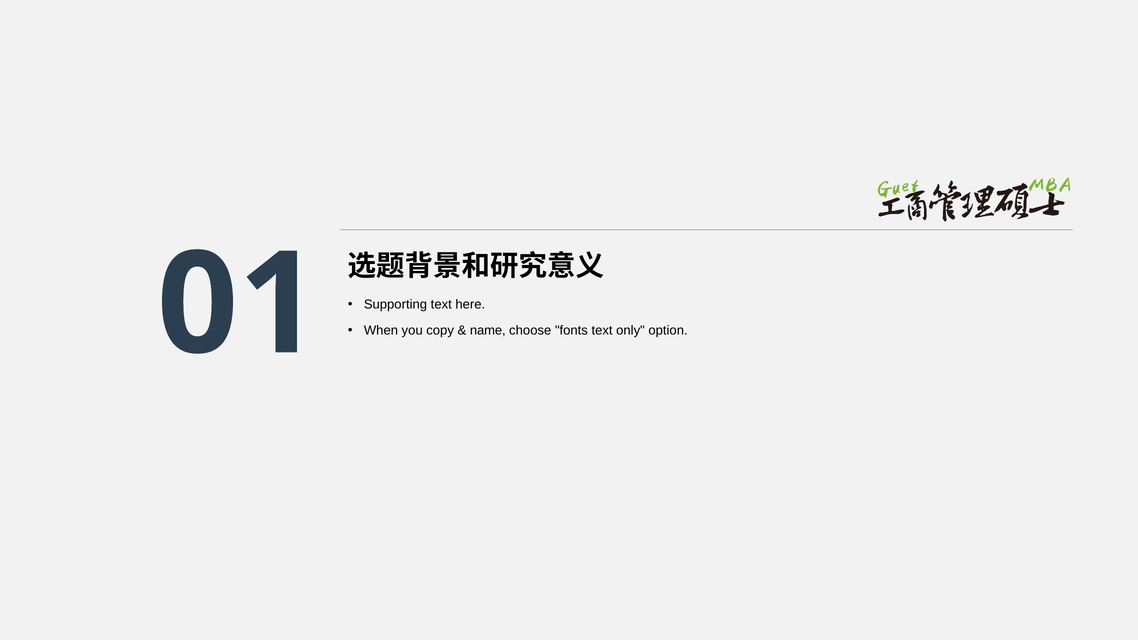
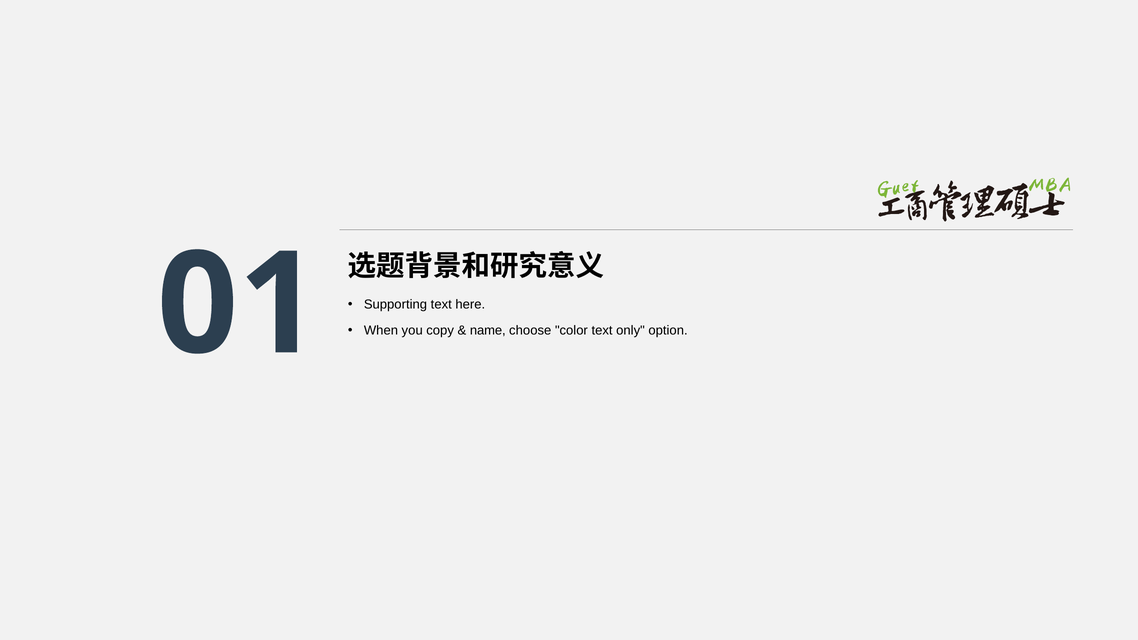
fonts: fonts -> color (571, 331)
